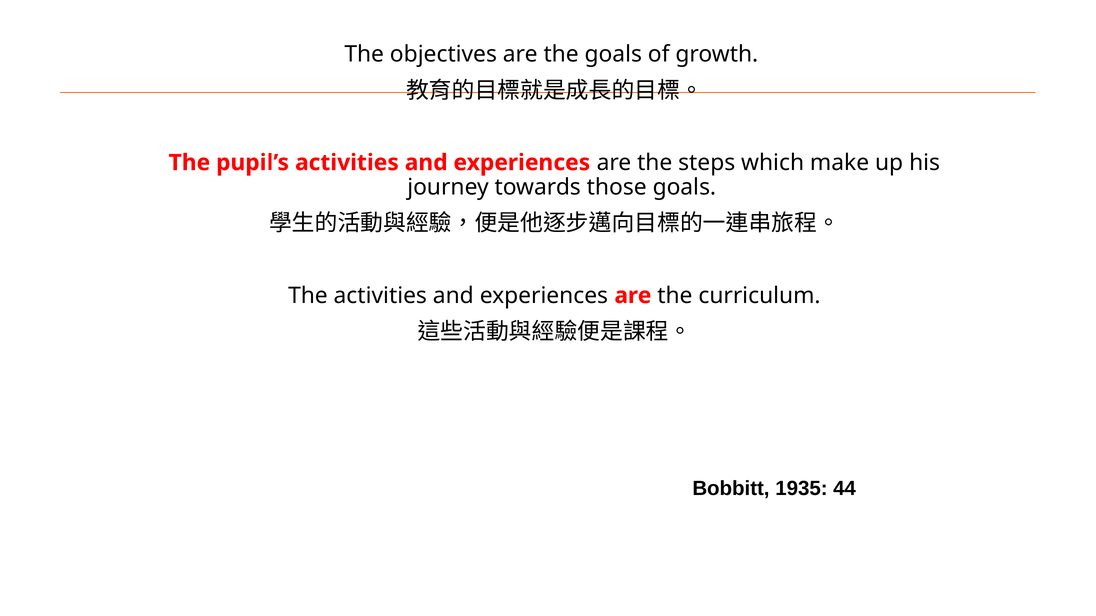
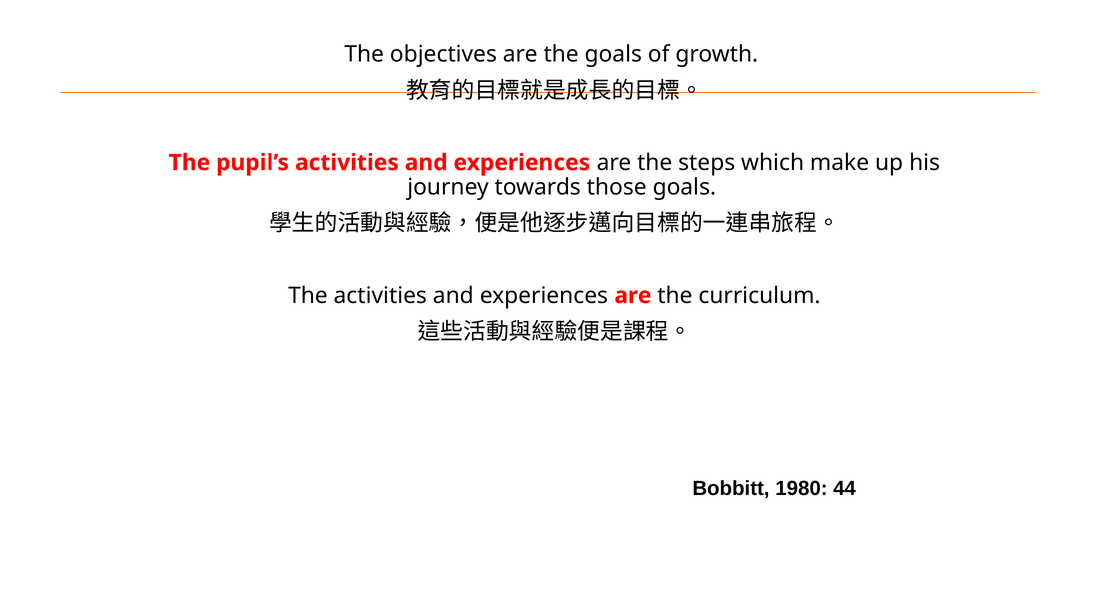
1935: 1935 -> 1980 (801, 489)
